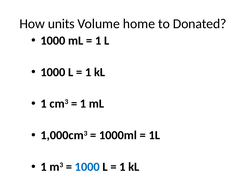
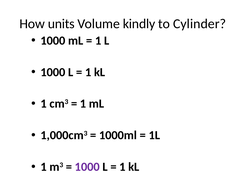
home: home -> kindly (139, 24)
Donated: Donated -> Cylinder (200, 24)
1000 colour: blue -> purple (87, 166)
